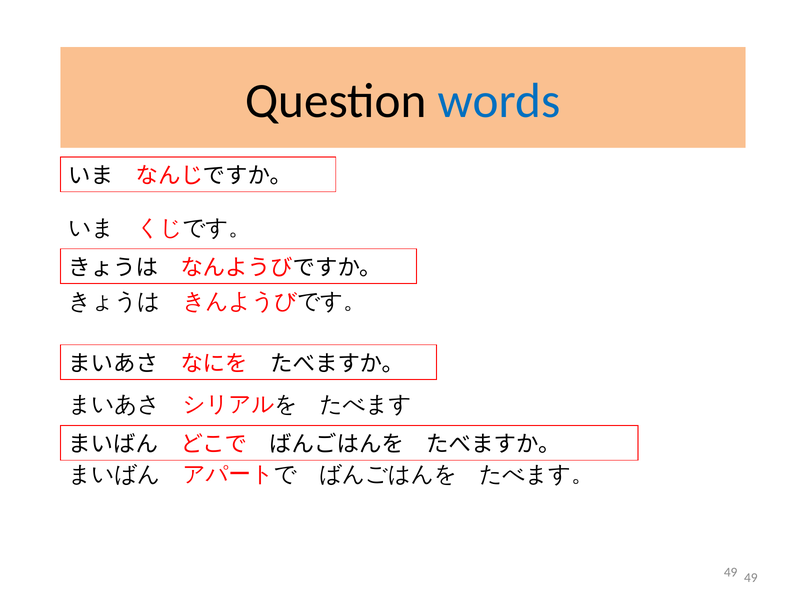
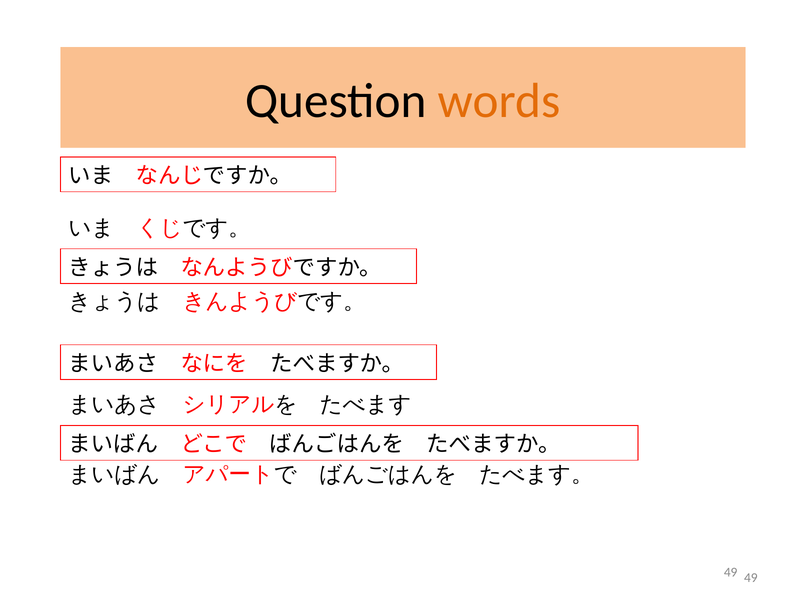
words colour: blue -> orange (499, 101)
